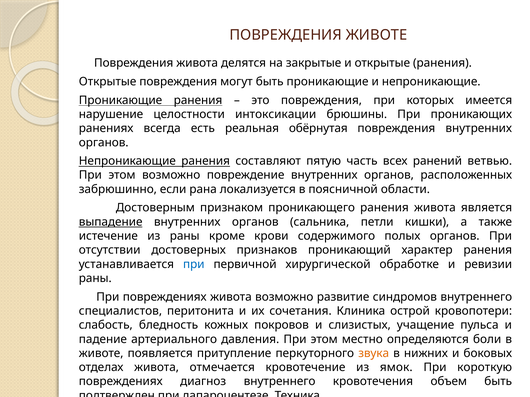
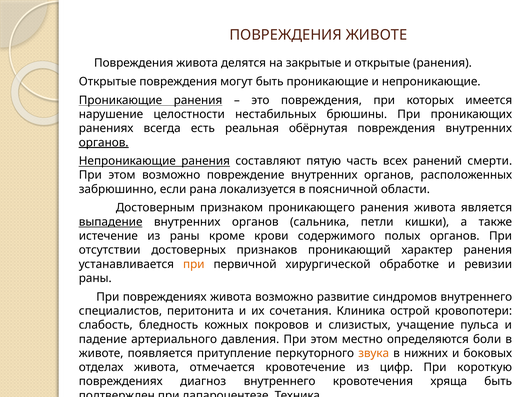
интоксикации: интоксикации -> нестабильных (276, 114)
органов underline: none -> present (104, 143)
ветвью: ветвью -> смерти (490, 161)
при colour: blue -> orange (194, 264)
ямок: ямок -> цифр (396, 368)
объем: объем -> хряща (449, 382)
